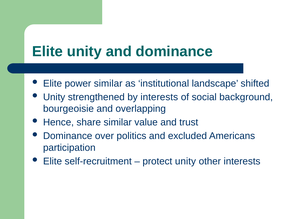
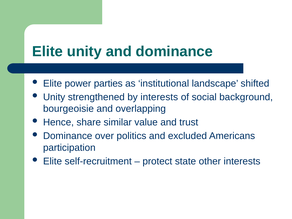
power similar: similar -> parties (108, 83)
protect unity: unity -> state (186, 161)
